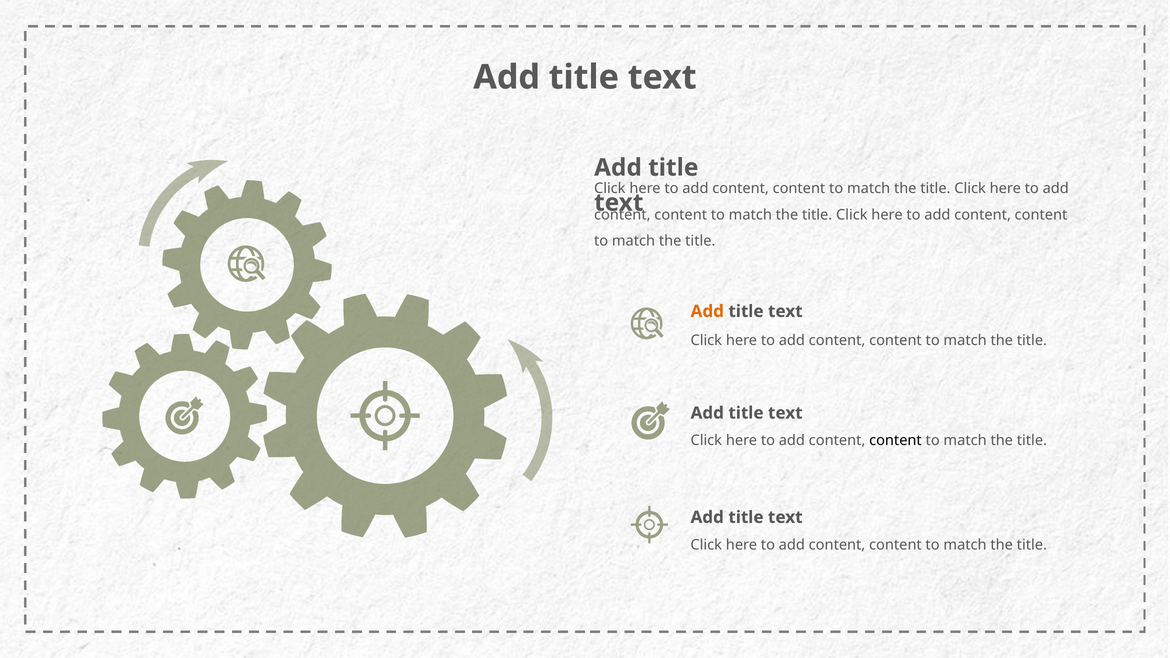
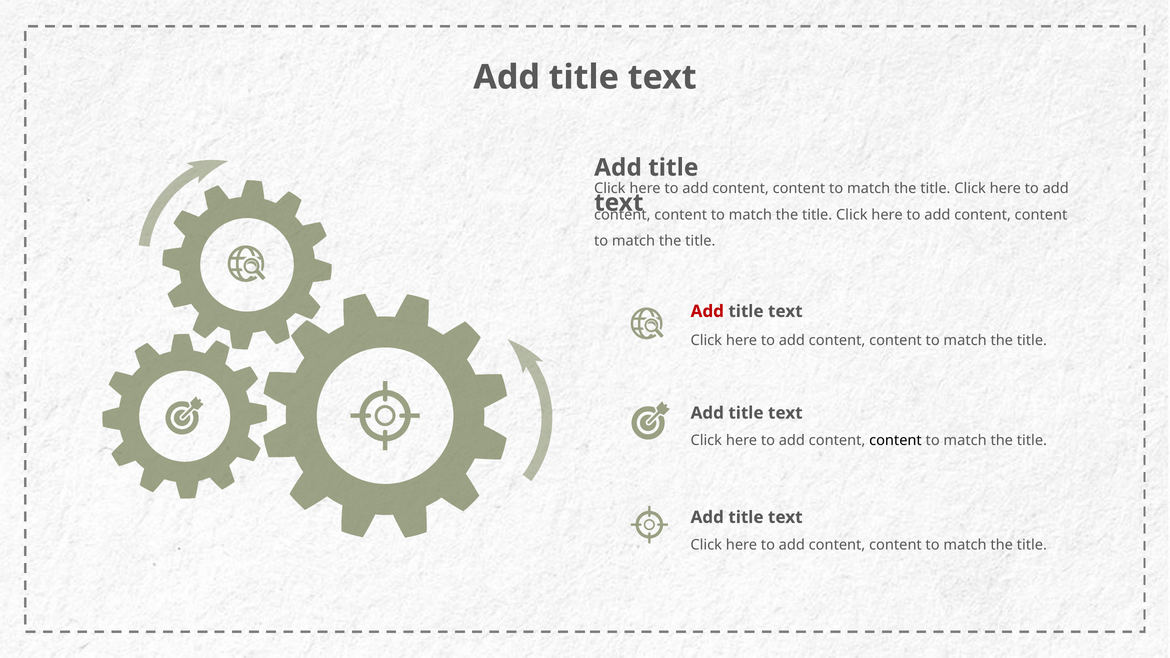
Add colour: orange -> red (707, 311)
